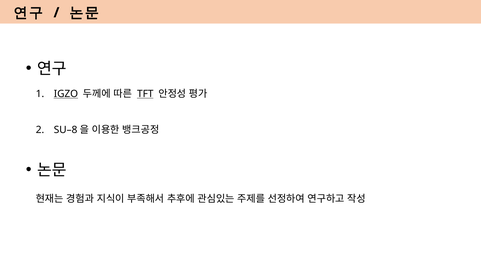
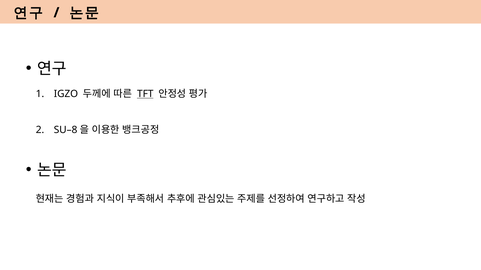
IGZO underline: present -> none (66, 94)
